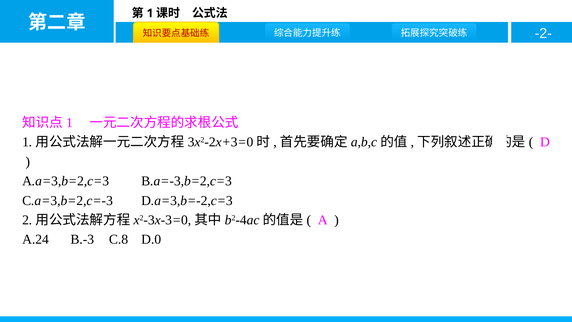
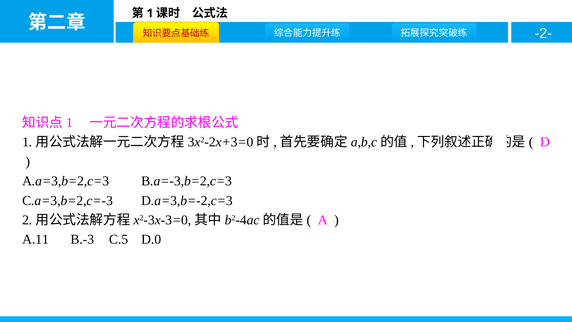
A.24: A.24 -> A.11 (36, 239)
C.8: C.8 -> C.5 (119, 239)
